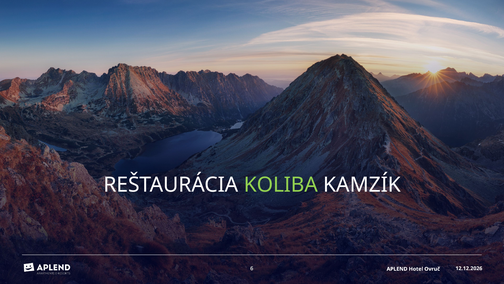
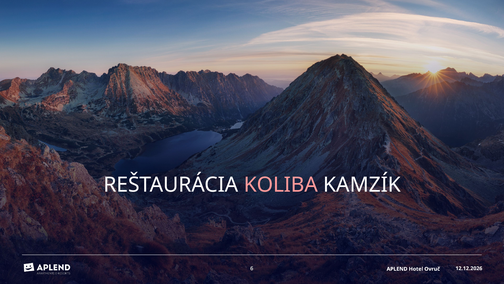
KOLIBA colour: light green -> pink (281, 184)
